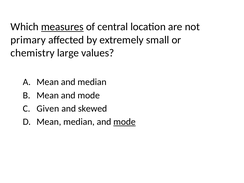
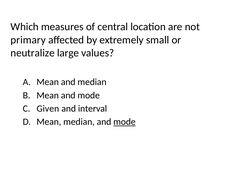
measures underline: present -> none (62, 27)
chemistry: chemistry -> neutralize (33, 53)
skewed: skewed -> interval (93, 109)
